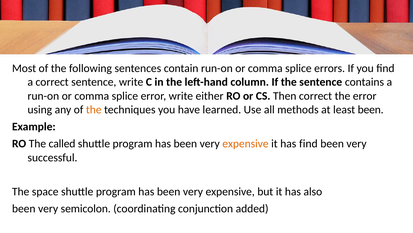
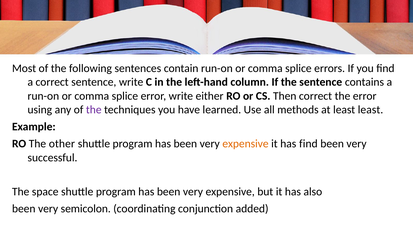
the colour: orange -> purple (94, 109)
least been: been -> least (371, 109)
called: called -> other (62, 143)
